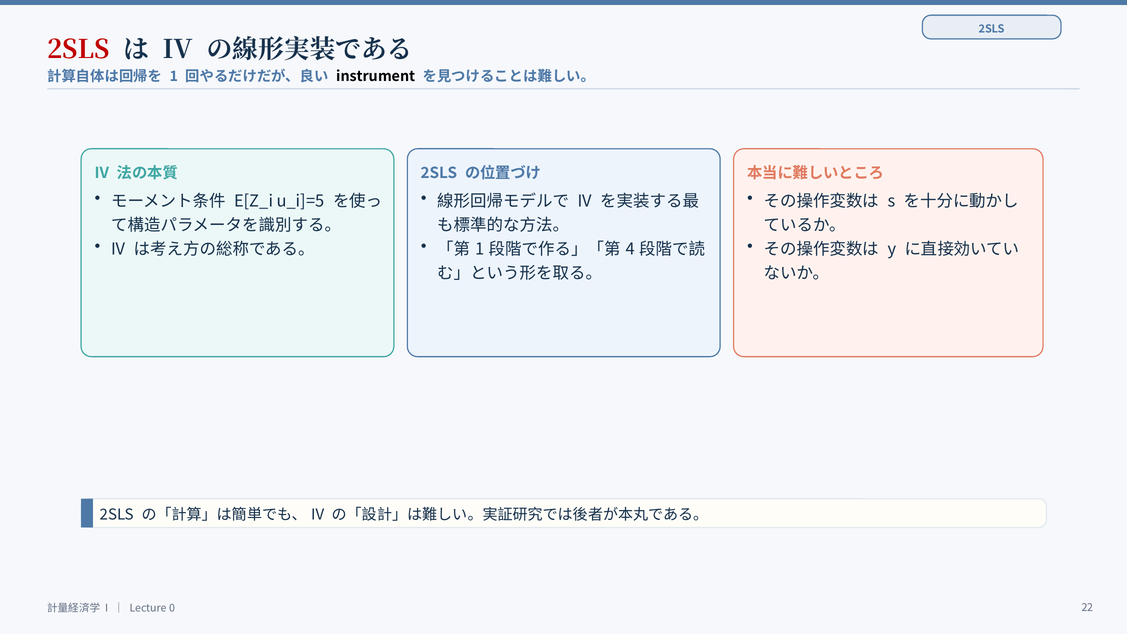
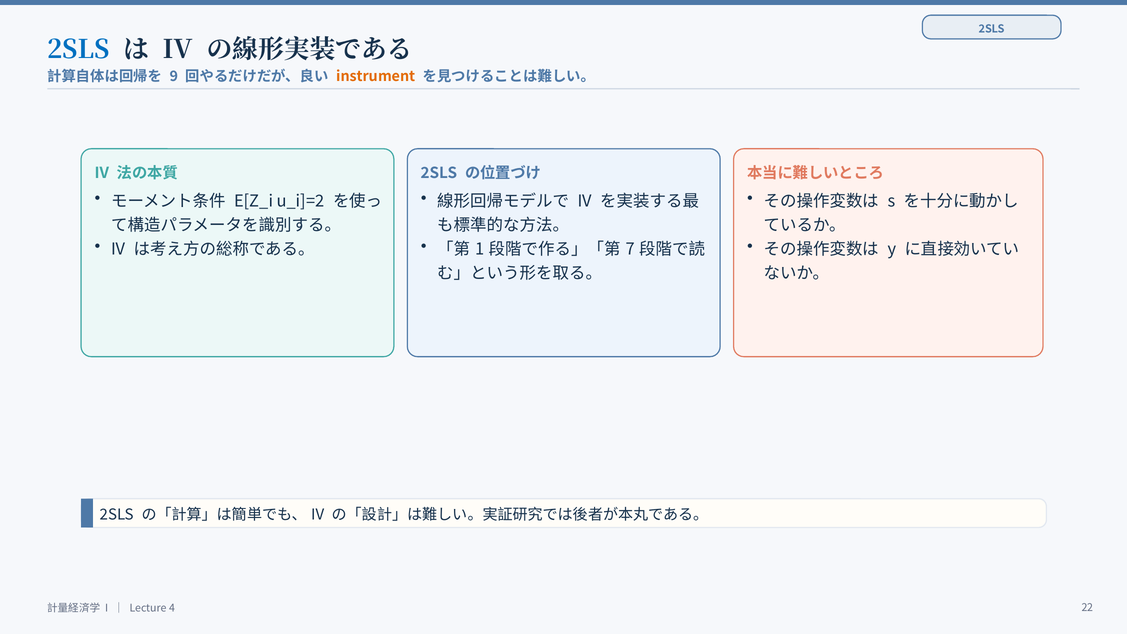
2SLS colour: red -> blue (78, 50)
1: 1 -> 9 (174, 77)
instrument colour: black -> orange (376, 77)
u_i]=5: u_i]=5 -> u_i]=2 (301, 201)
4: 4 -> 7 (630, 249)
0: 0 -> 4 (172, 608)
